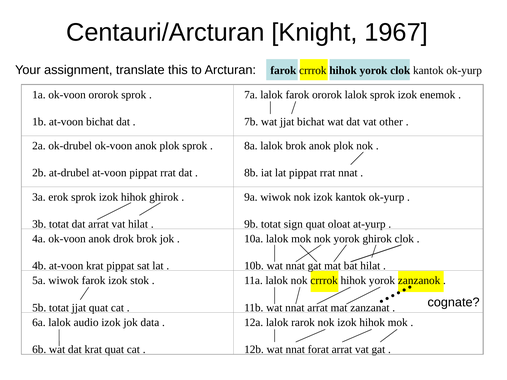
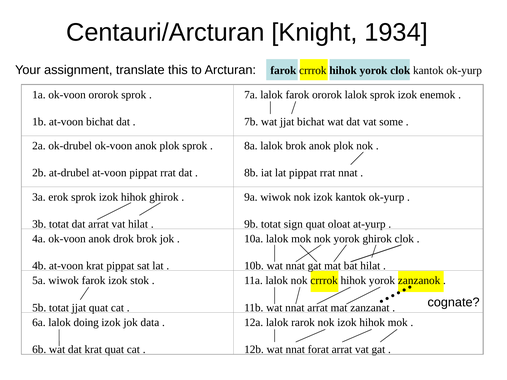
1967: 1967 -> 1934 (396, 33)
other: other -> some (391, 122)
audio: audio -> doing (86, 323)
